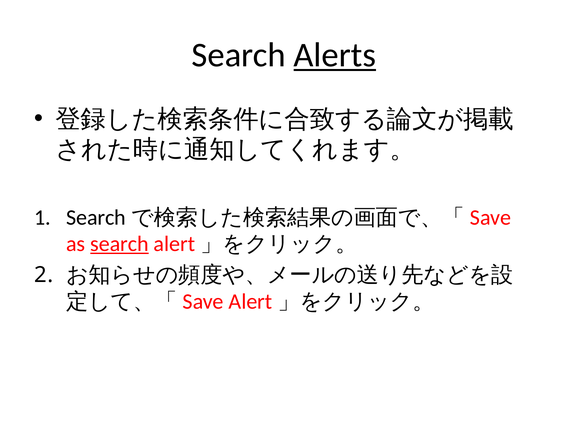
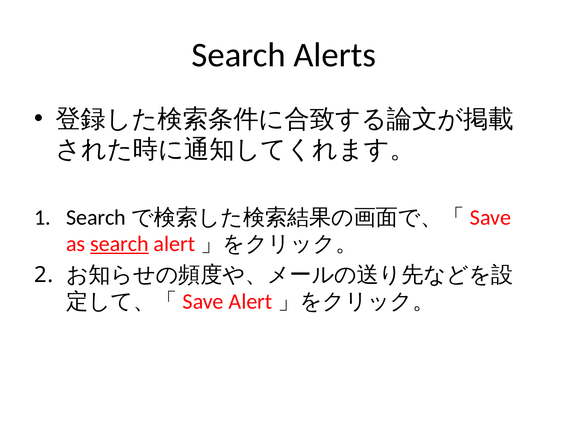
Alerts underline: present -> none (335, 55)
